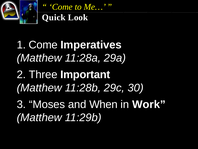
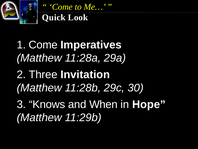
Important: Important -> Invitation (85, 74)
Moses: Moses -> Knows (47, 104)
Work: Work -> Hope (149, 104)
